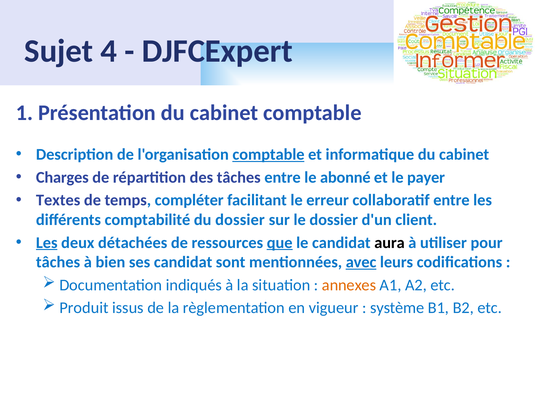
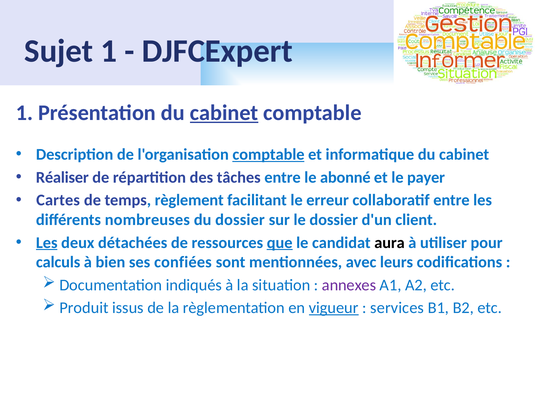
Sujet 4: 4 -> 1 (109, 51)
cabinet underline: none -> present (224, 113)
Charges: Charges -> Réaliser (62, 177)
Textes: Textes -> Cartes (58, 200)
compléter: compléter -> règlement (189, 200)
comptabilité: comptabilité -> nombreuses (147, 220)
tâches: tâches -> calculs (58, 262)
ses candidat: candidat -> confiées (183, 262)
avec underline: present -> none (361, 262)
annexes colour: orange -> purple (349, 285)
vigueur underline: none -> present (334, 308)
système: système -> services (397, 308)
